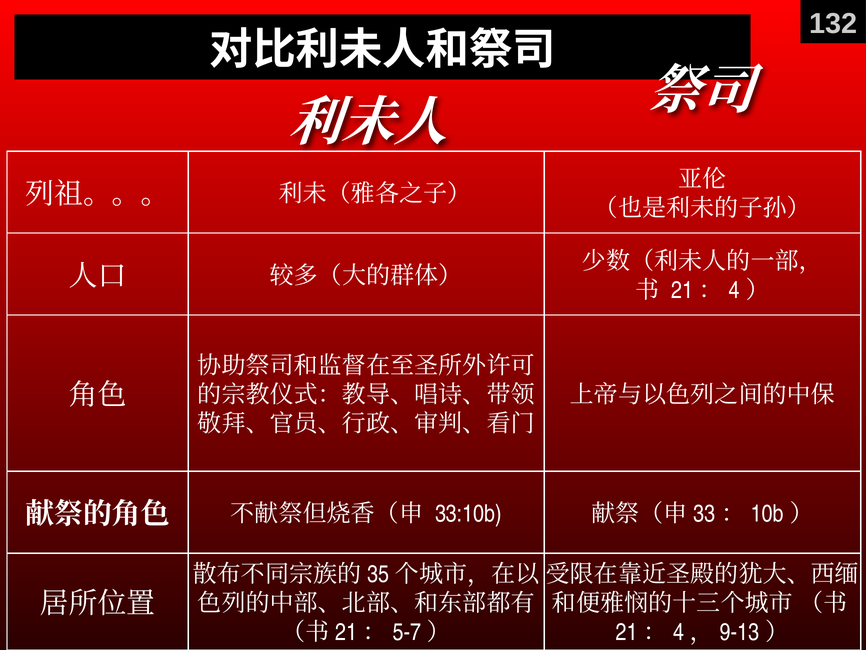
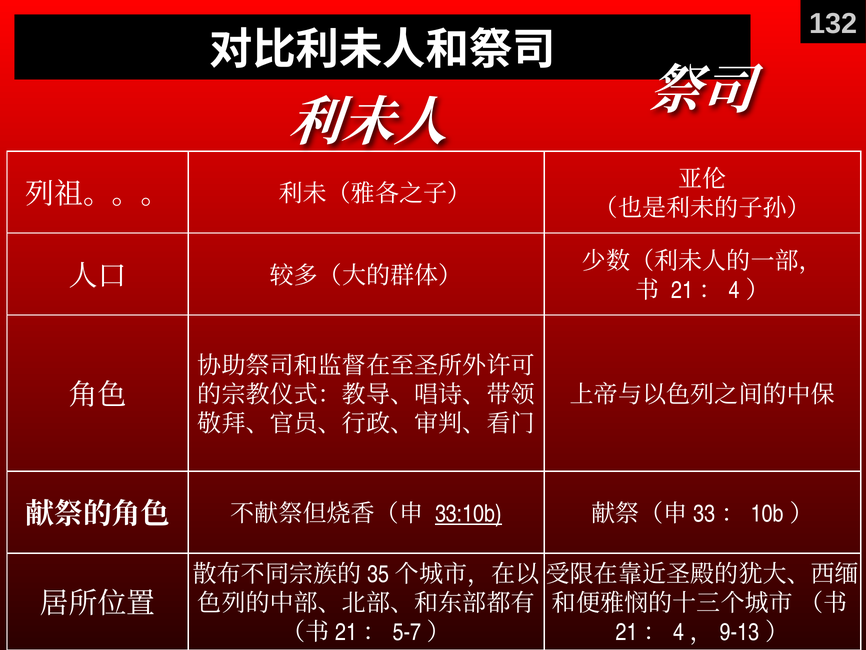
33:10b underline: none -> present (468, 514)
